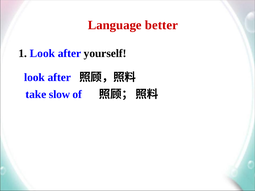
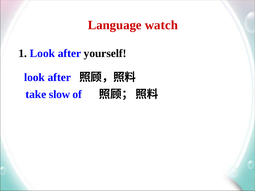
better: better -> watch (161, 25)
